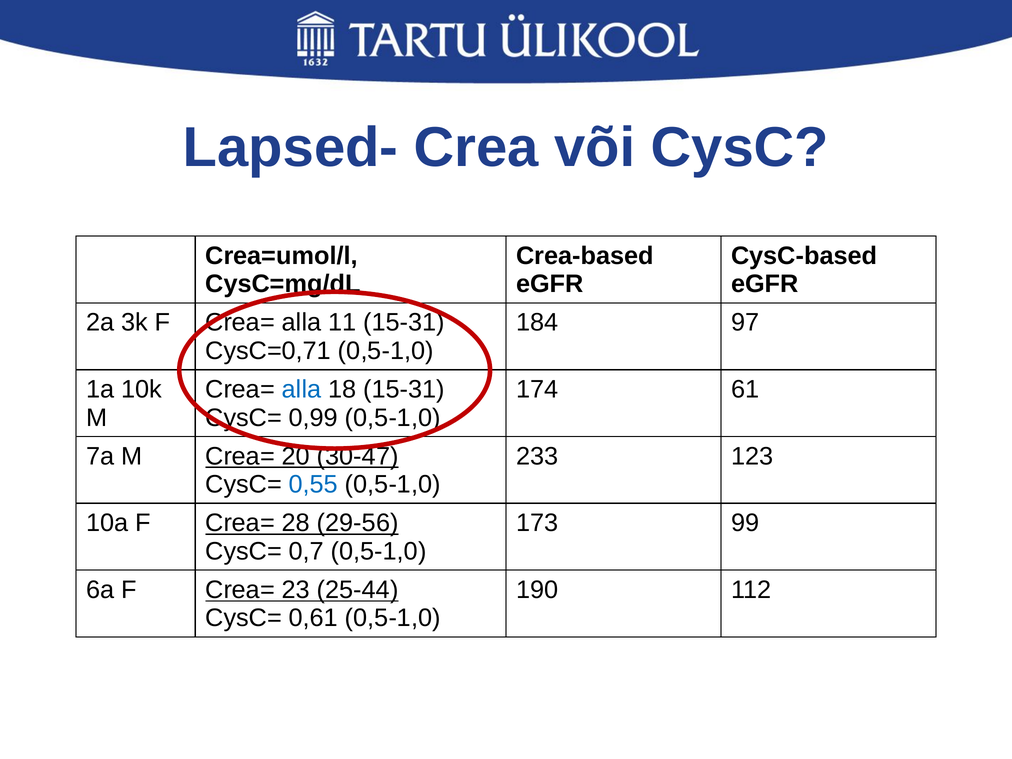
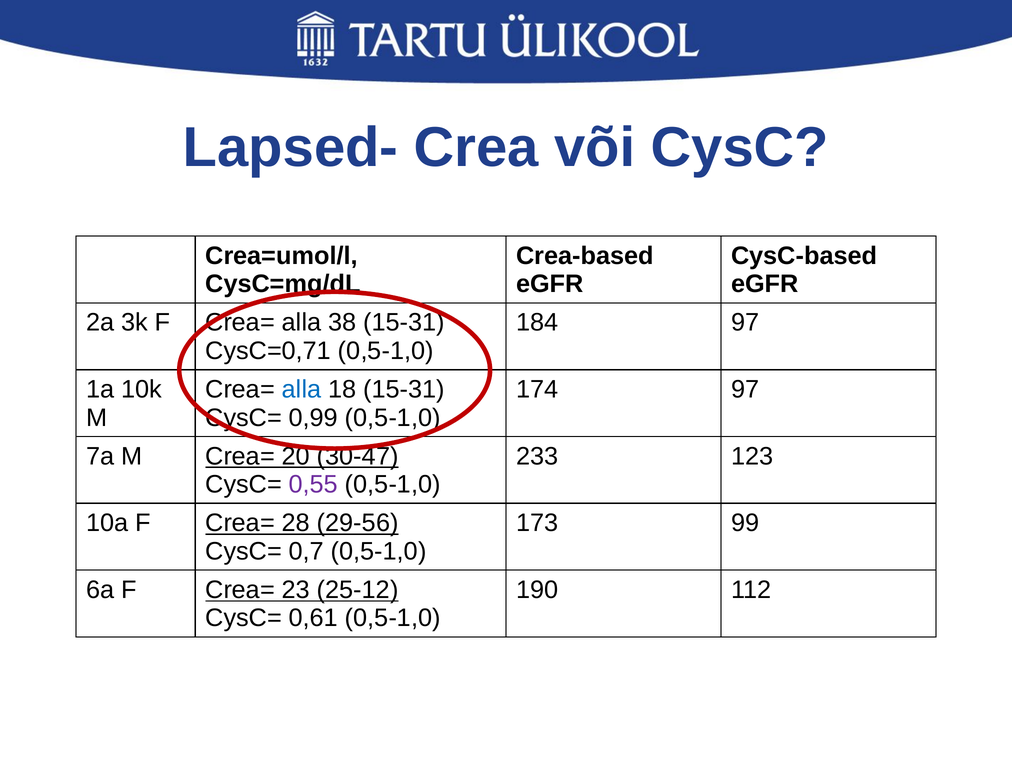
11: 11 -> 38 (342, 323)
174 61: 61 -> 97 (745, 389)
0,55 colour: blue -> purple (313, 485)
25-44: 25-44 -> 25-12 (358, 590)
